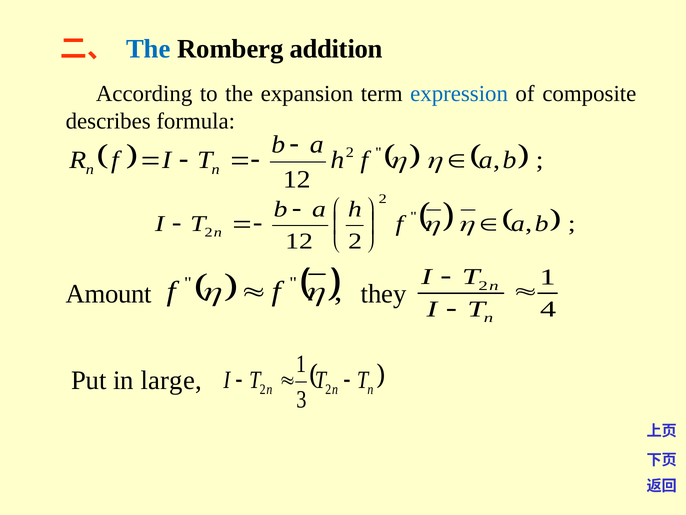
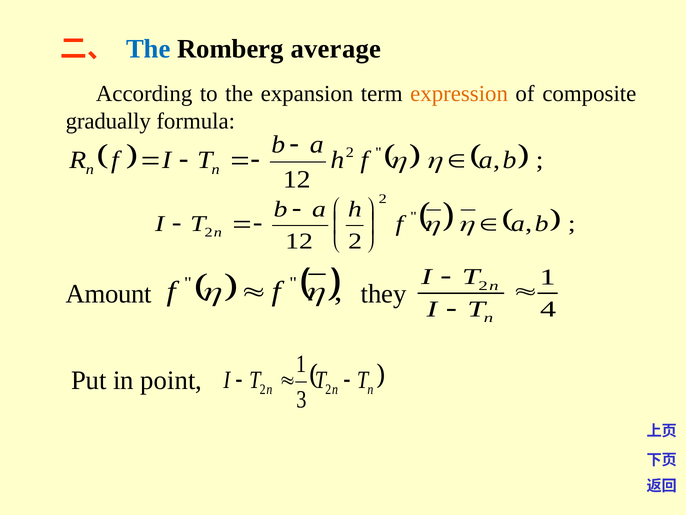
addition: addition -> average (336, 49)
expression colour: blue -> orange (459, 94)
describes: describes -> gradually (108, 121)
large: large -> point (171, 380)
